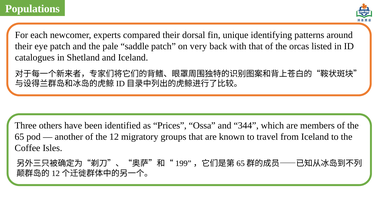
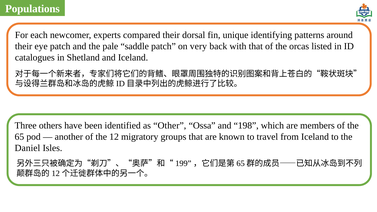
Prices: Prices -> Other (170, 125)
344: 344 -> 198 (246, 125)
Coffee: Coffee -> Daniel (27, 148)
